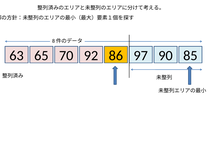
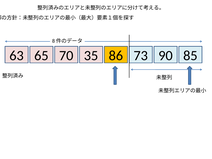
92: 92 -> 35 (91, 56)
97: 97 -> 73 (141, 56)
